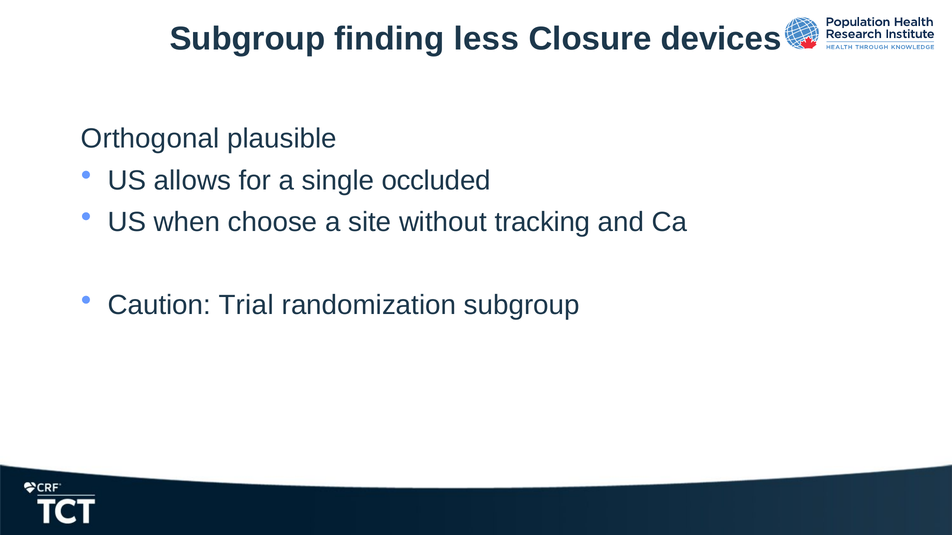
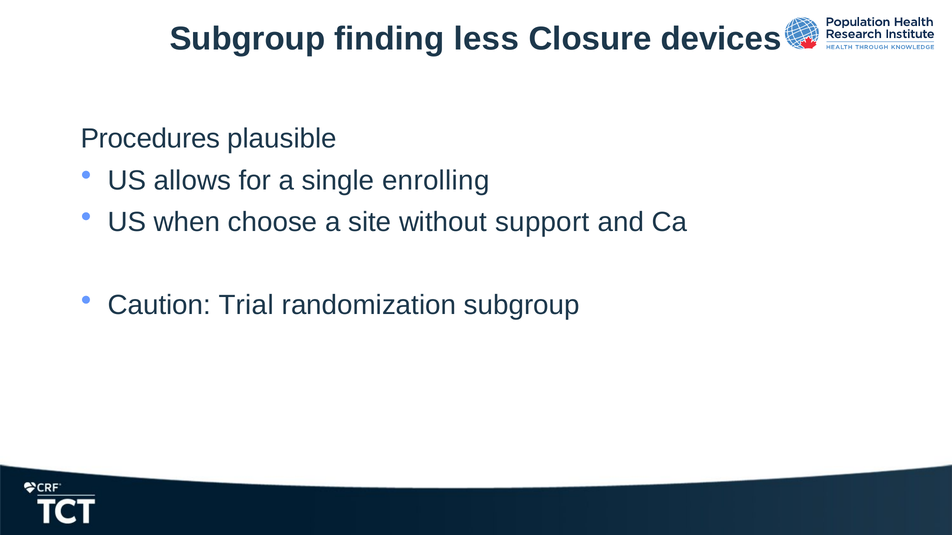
Orthogonal: Orthogonal -> Procedures (150, 139)
occluded: occluded -> enrolling (436, 181)
tracking: tracking -> support (542, 222)
